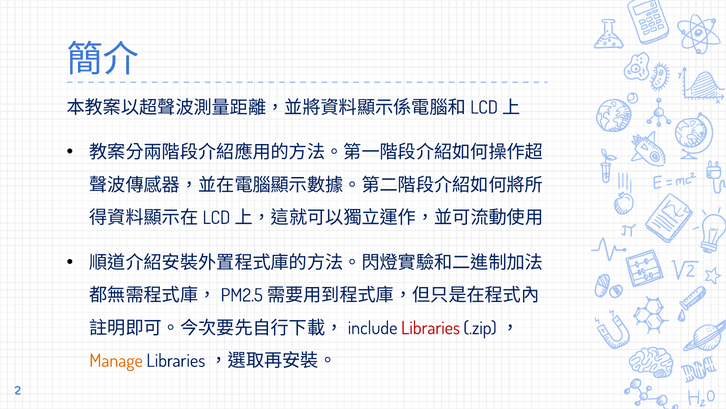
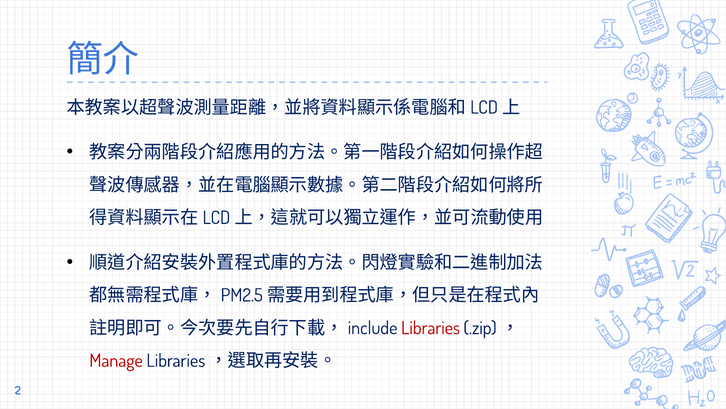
Manage colour: orange -> red (116, 360)
